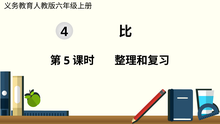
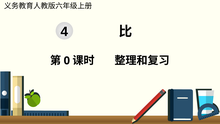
5: 5 -> 0 (67, 61)
